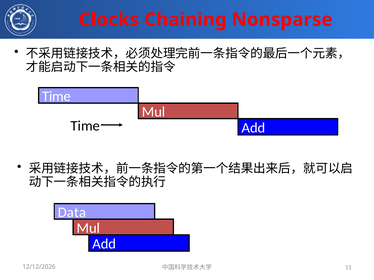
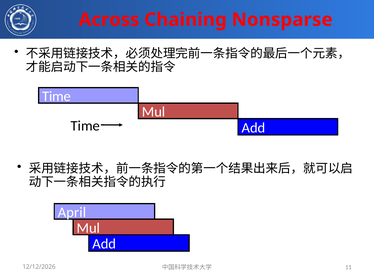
Clocks: Clocks -> Across (109, 20)
Data: Data -> April (72, 213)
